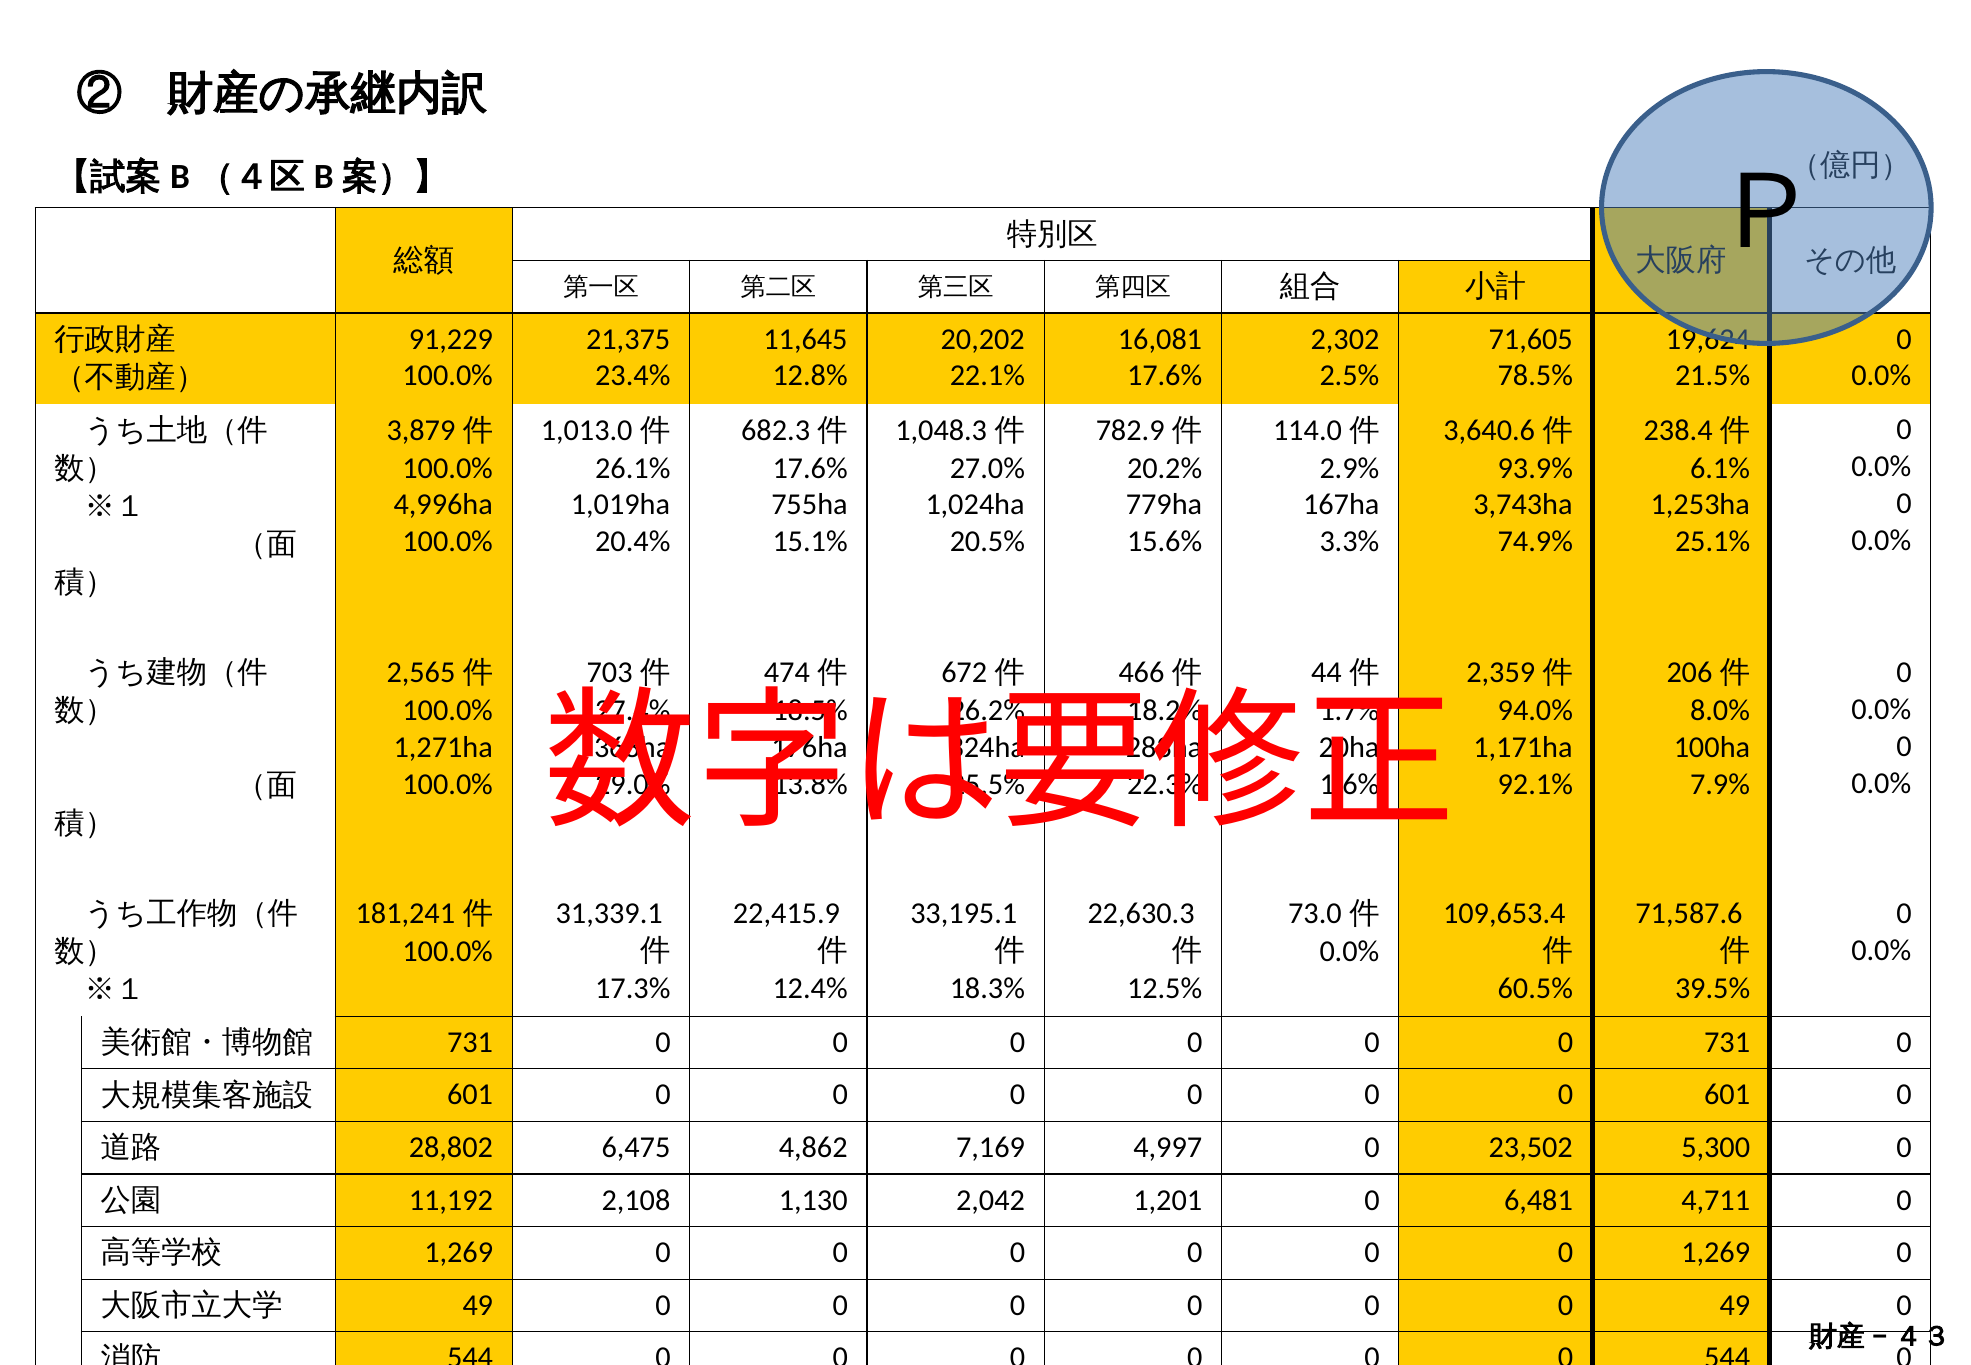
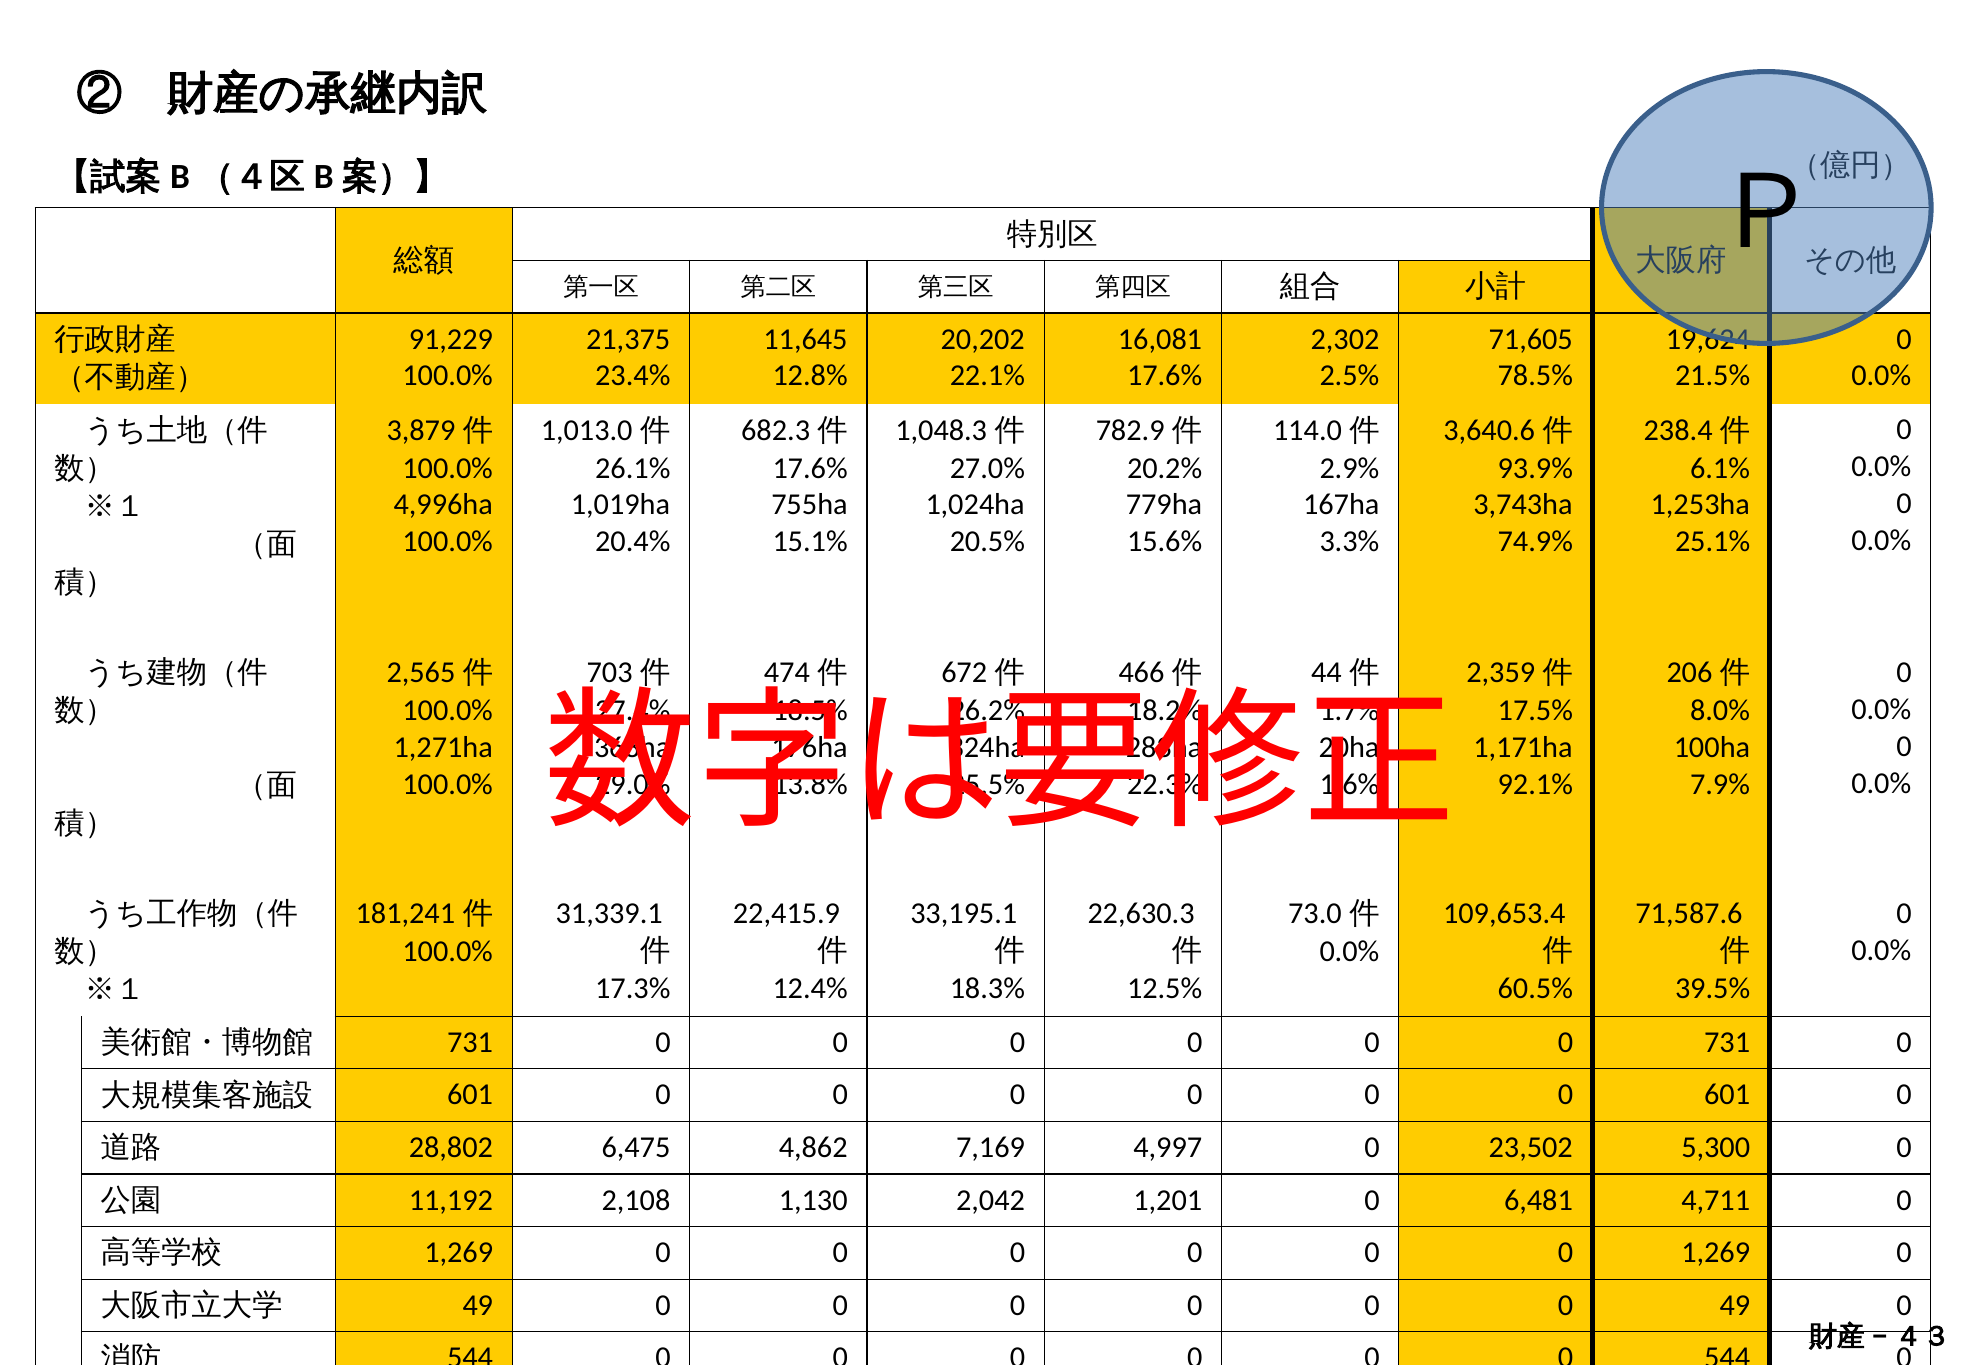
94.0%: 94.0% -> 17.5% (1535, 710)
